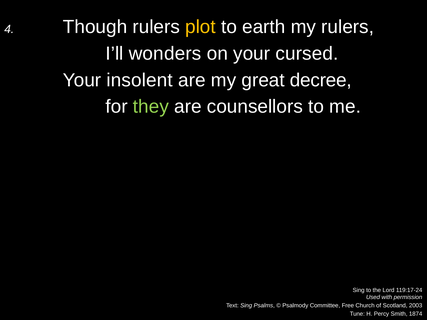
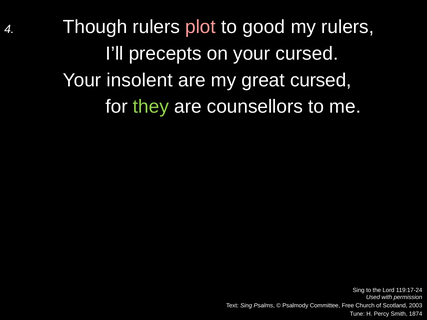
plot colour: yellow -> pink (201, 27)
earth: earth -> good (264, 27)
wonders: wonders -> precepts (165, 54)
great decree: decree -> cursed (321, 80)
